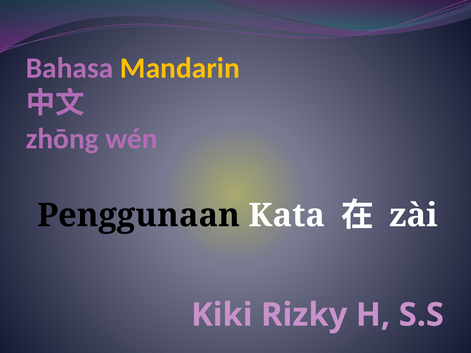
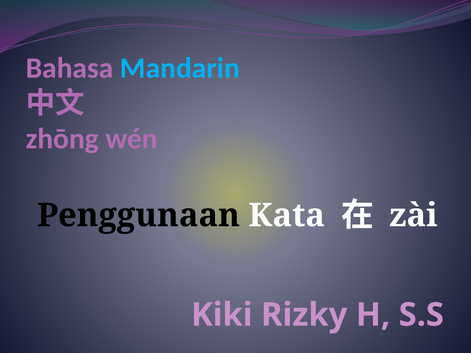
Mandarin colour: yellow -> light blue (180, 68)
